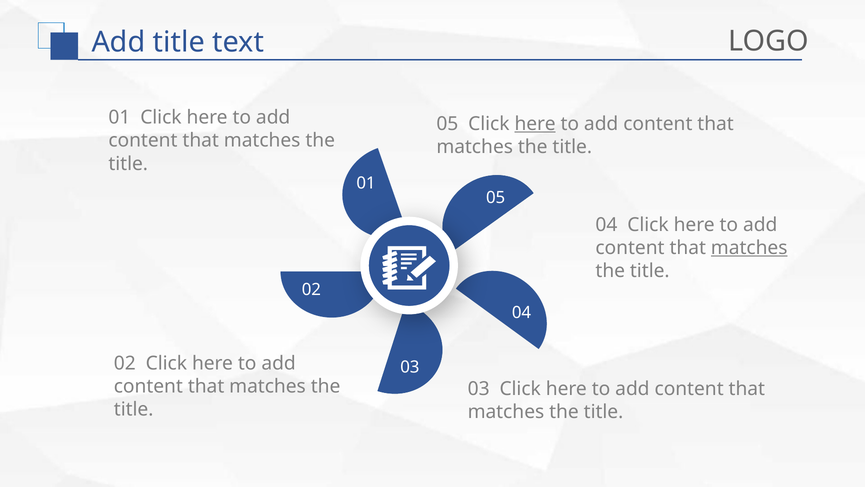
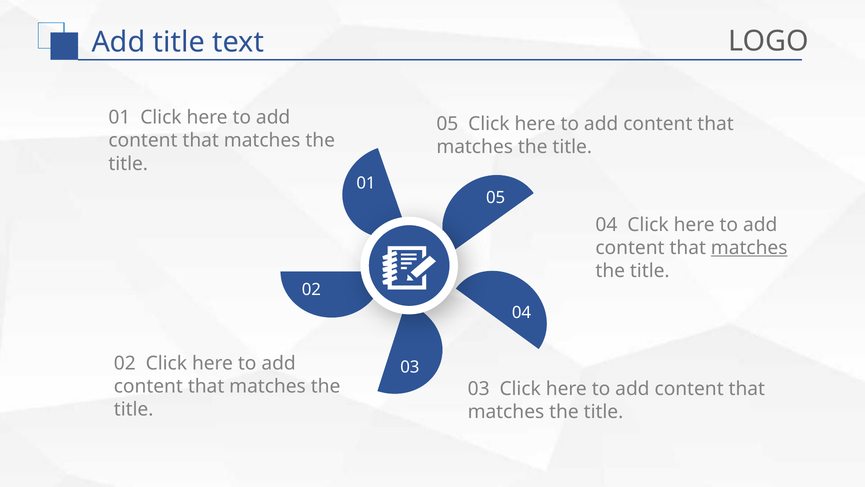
here underline: present -> none (535, 124)
